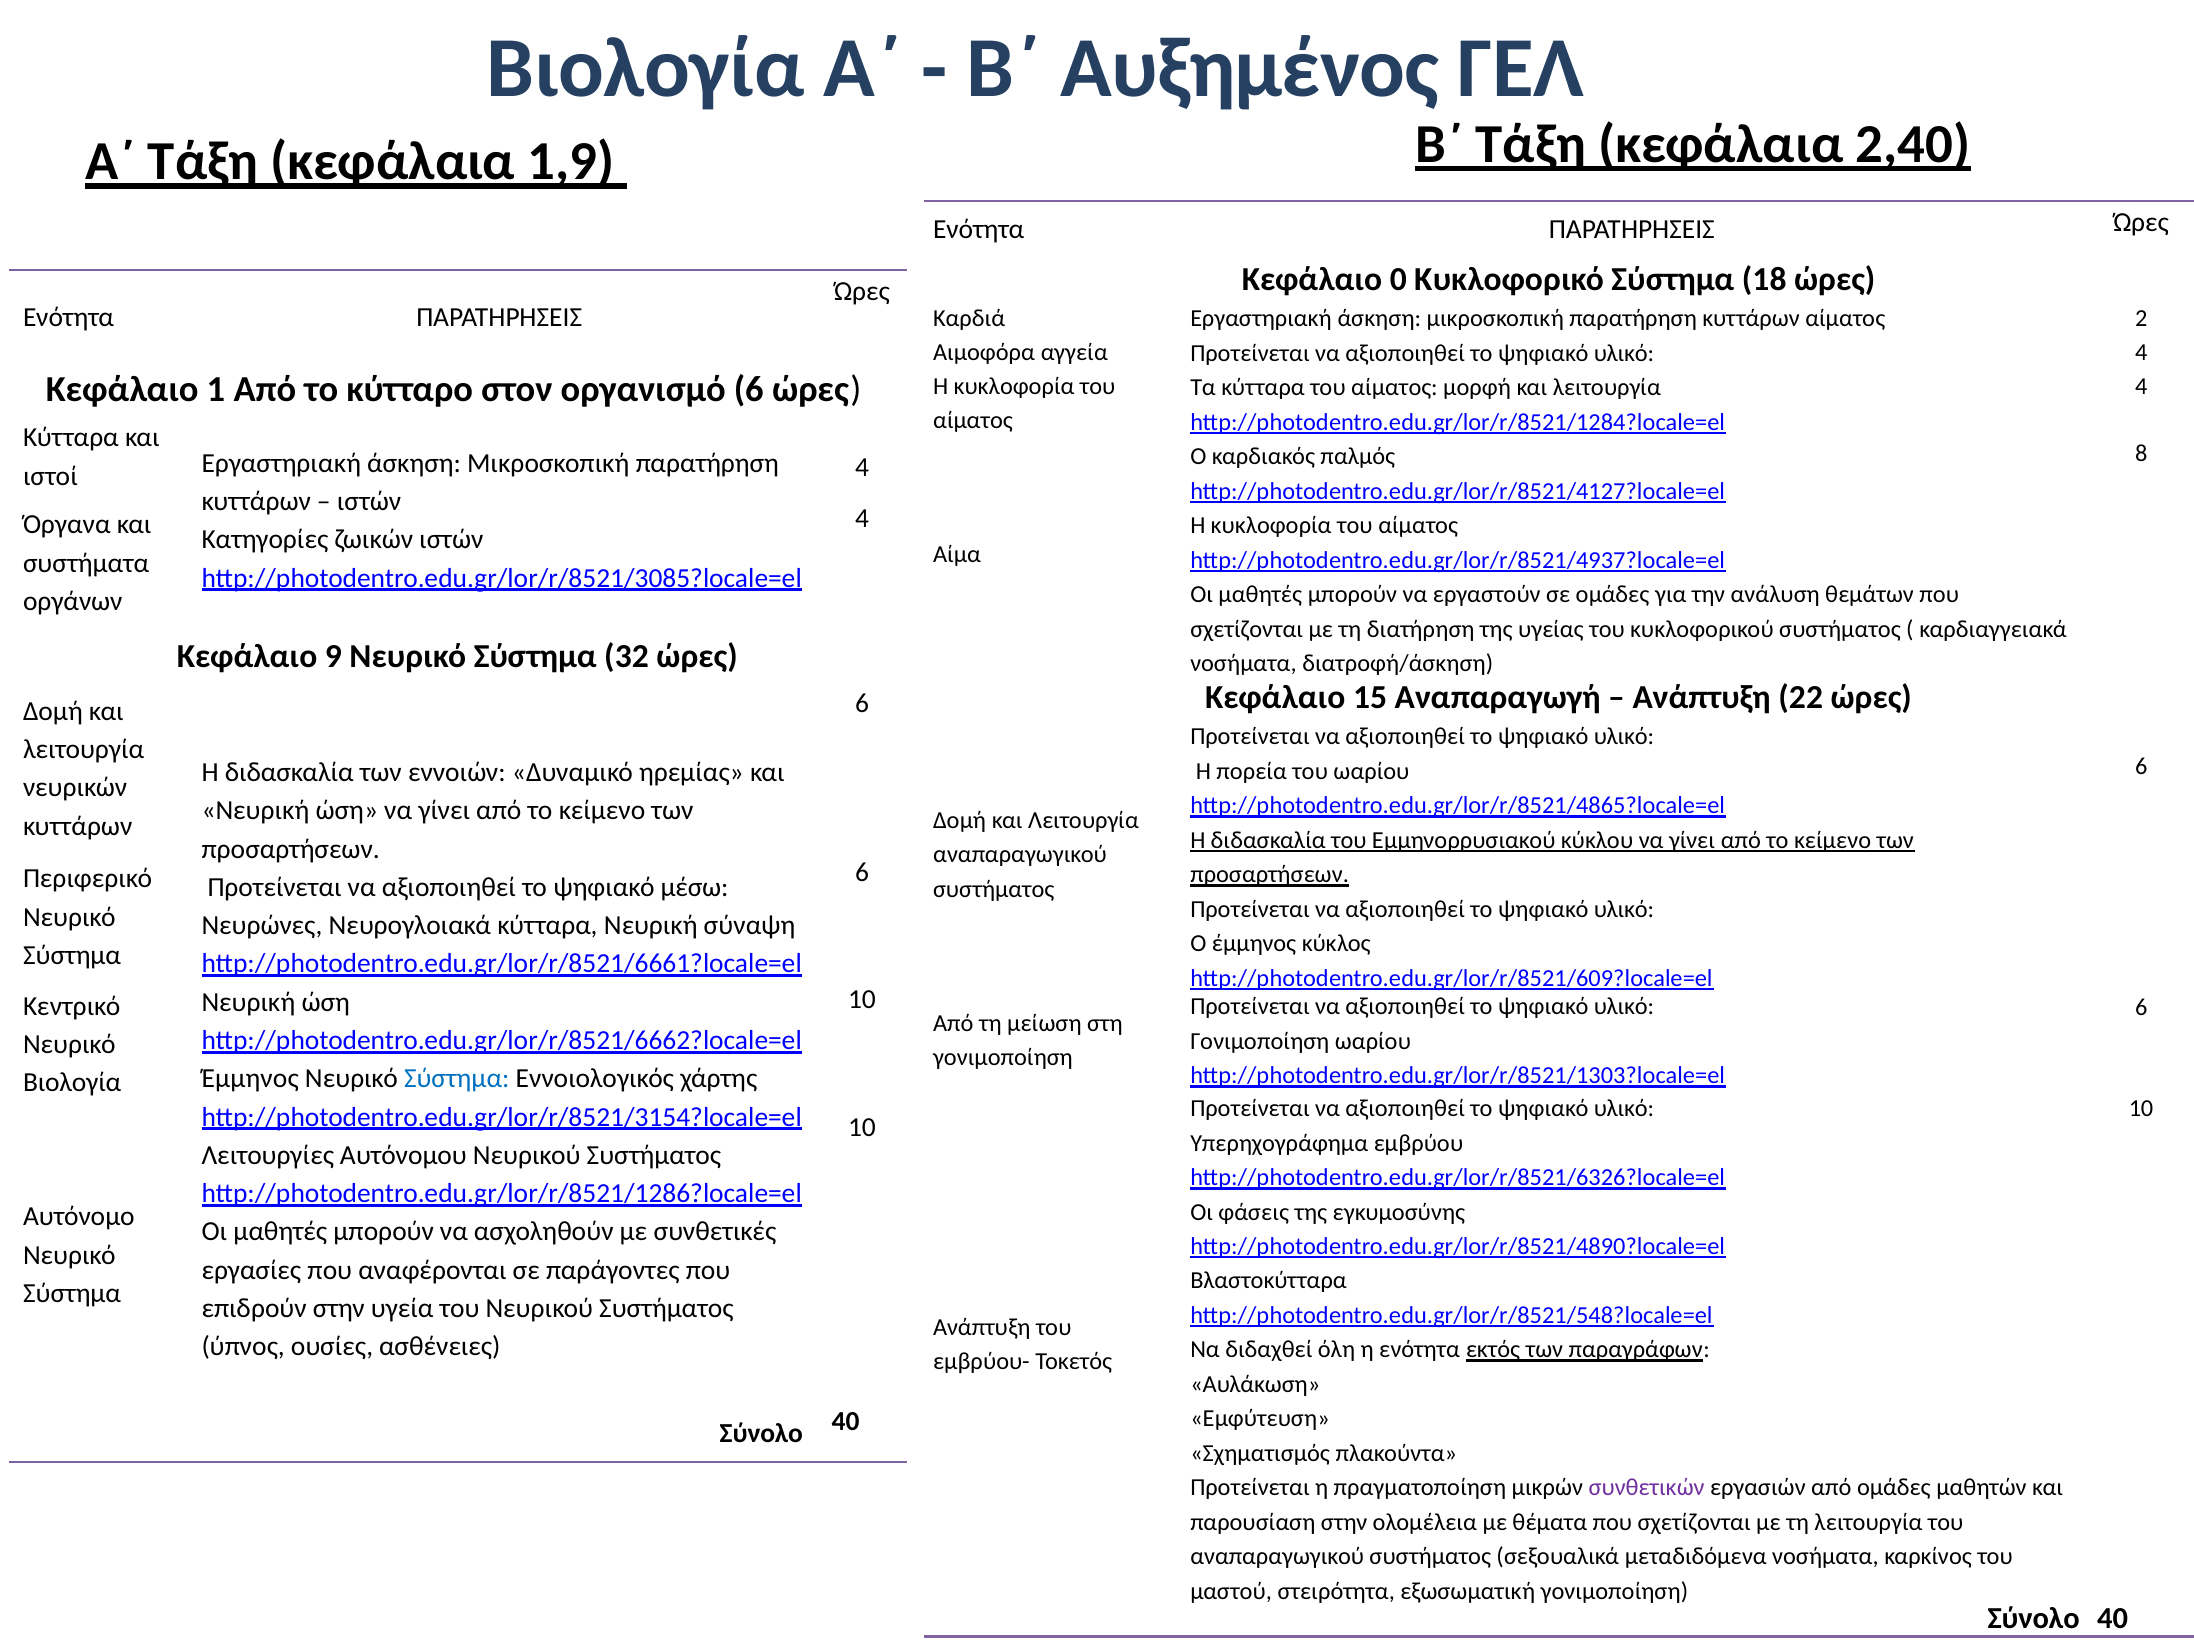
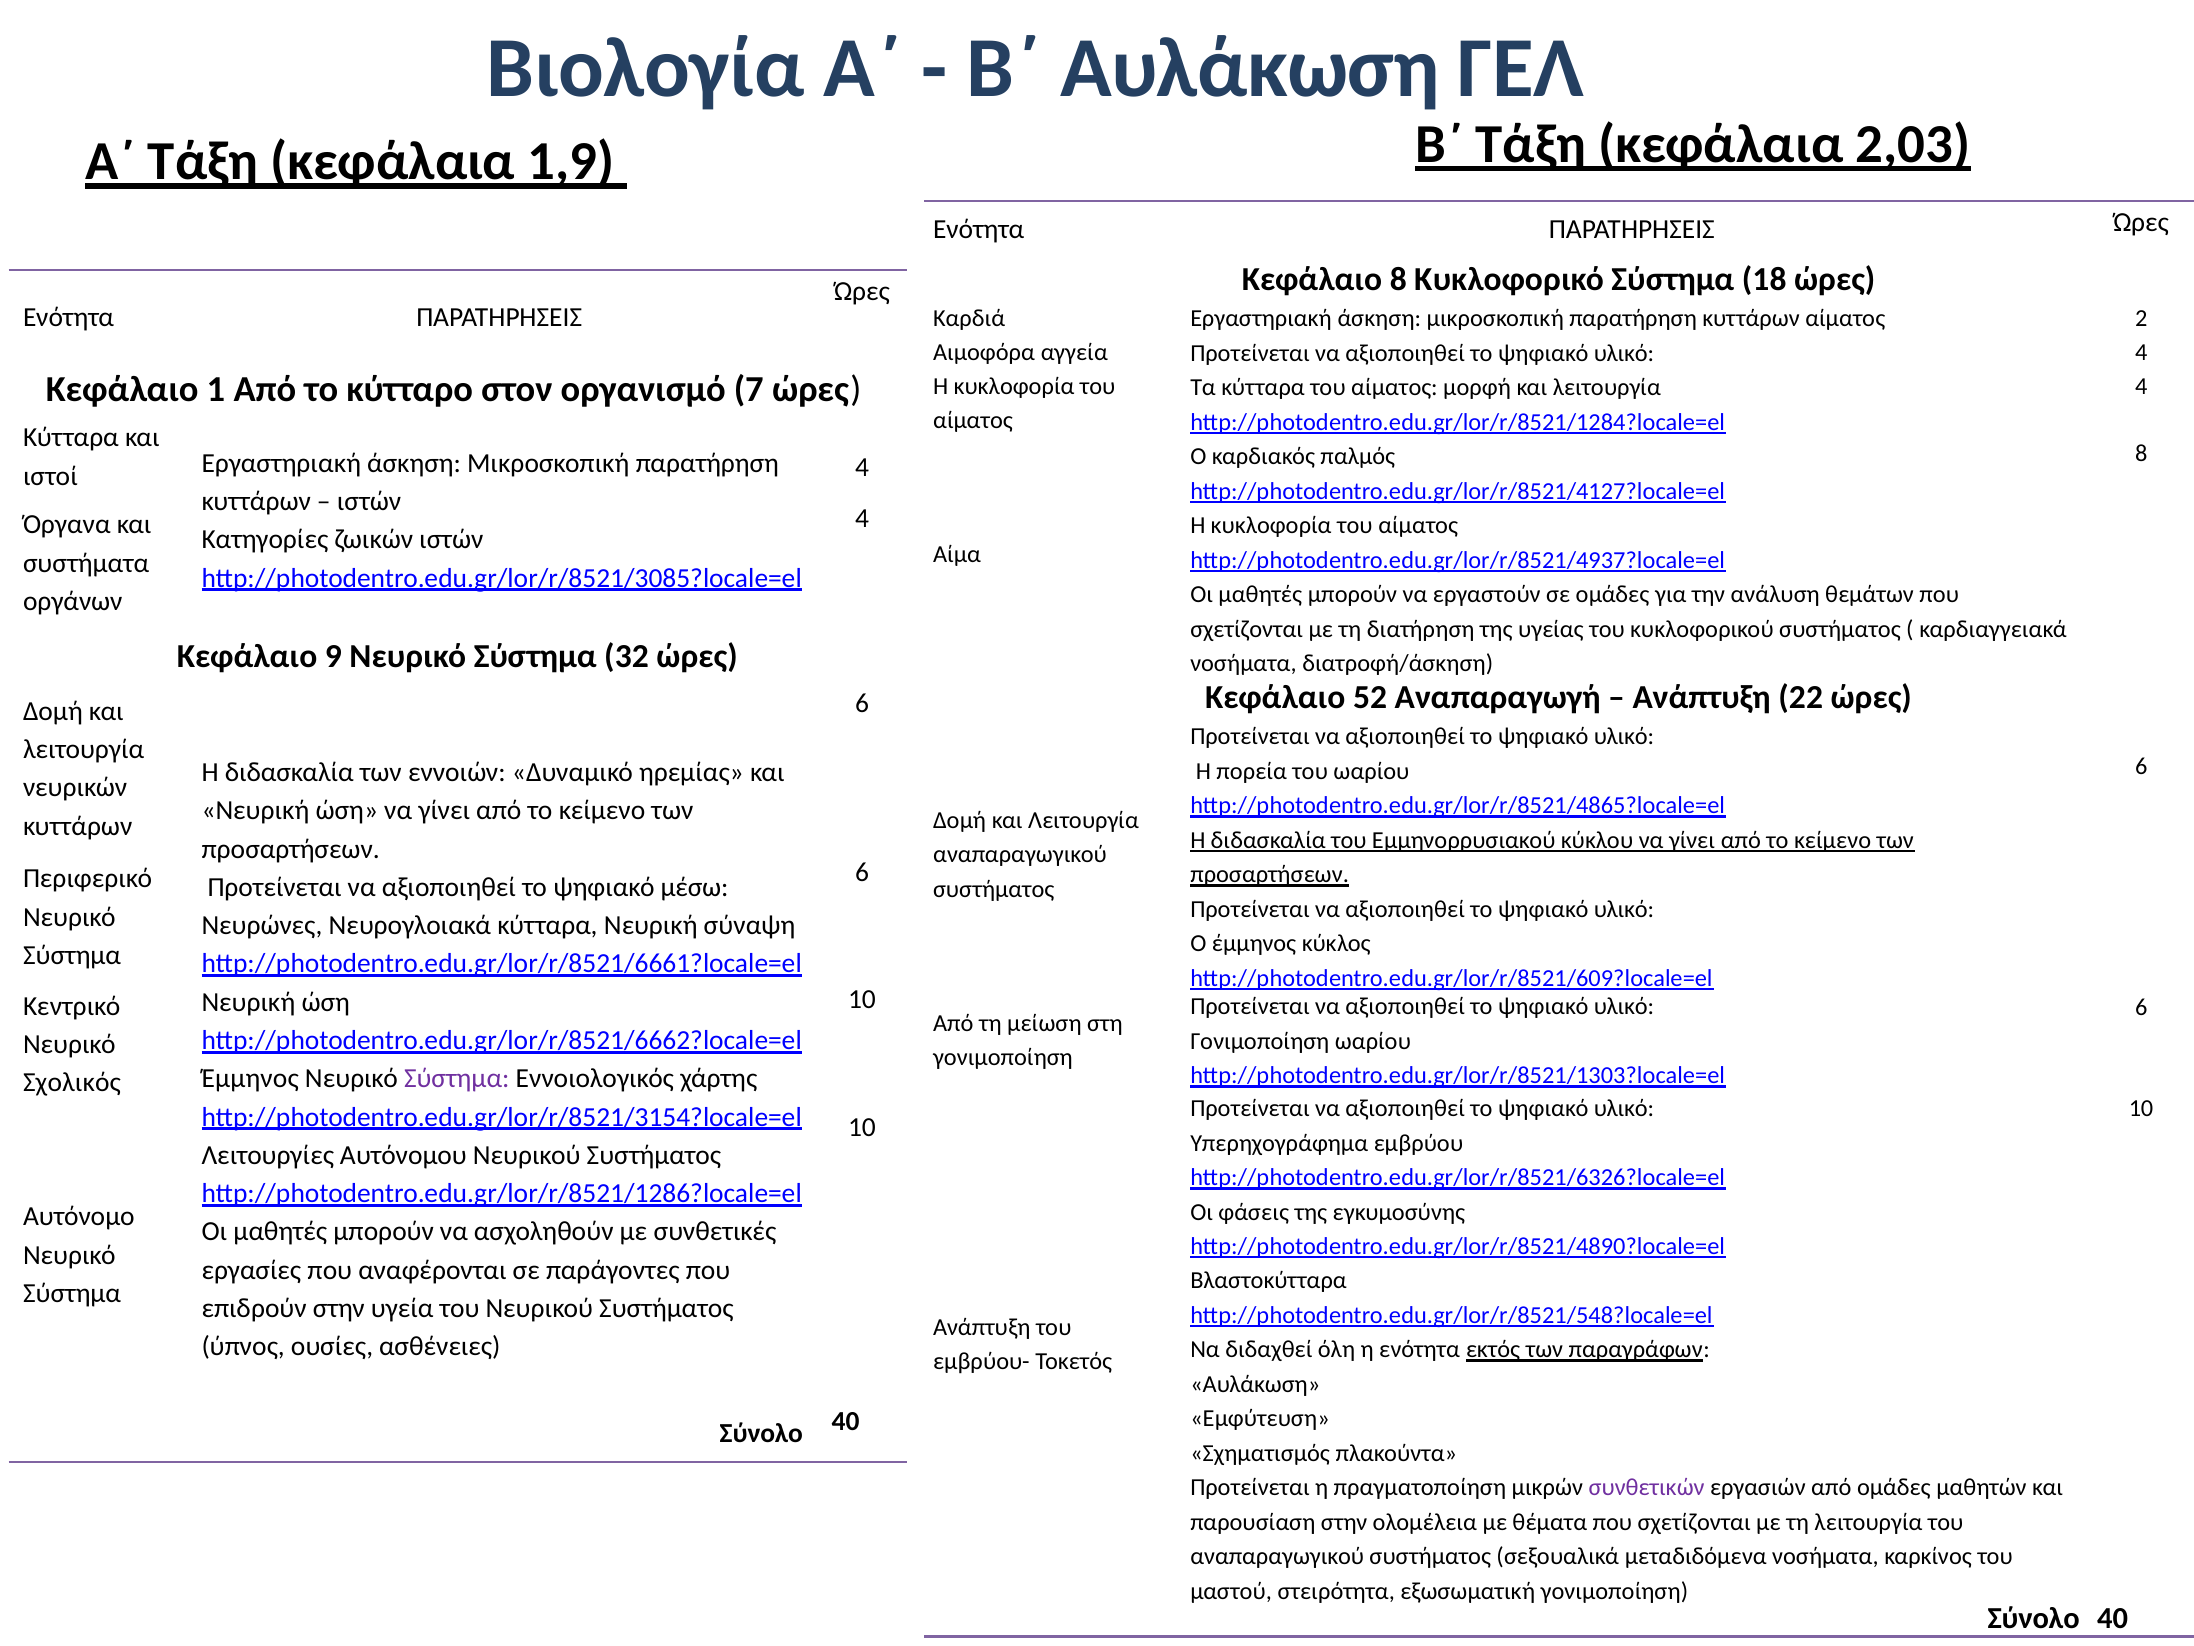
Β΄ Αυξημένος: Αυξημένος -> Αυλάκωση (1250, 68)
2,40: 2,40 -> 2,03 (1913, 145)
Κεφάλαιο 0: 0 -> 8 (1398, 280)
οργανισμό 6: 6 -> 7 (749, 389)
15: 15 -> 52 (1370, 698)
Σύστημα colour: blue -> purple (457, 1078)
Βιολογία: Βιολογία -> Σχολικός (72, 1082)
